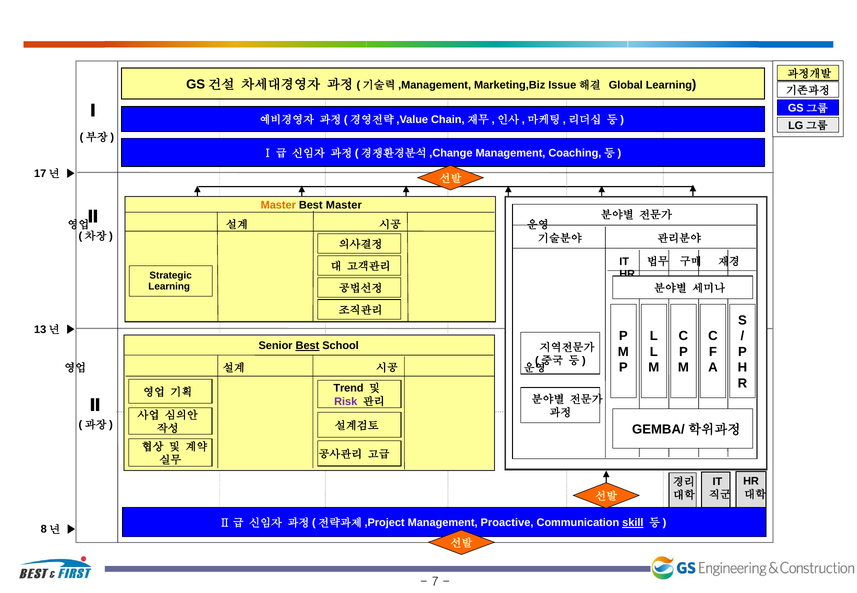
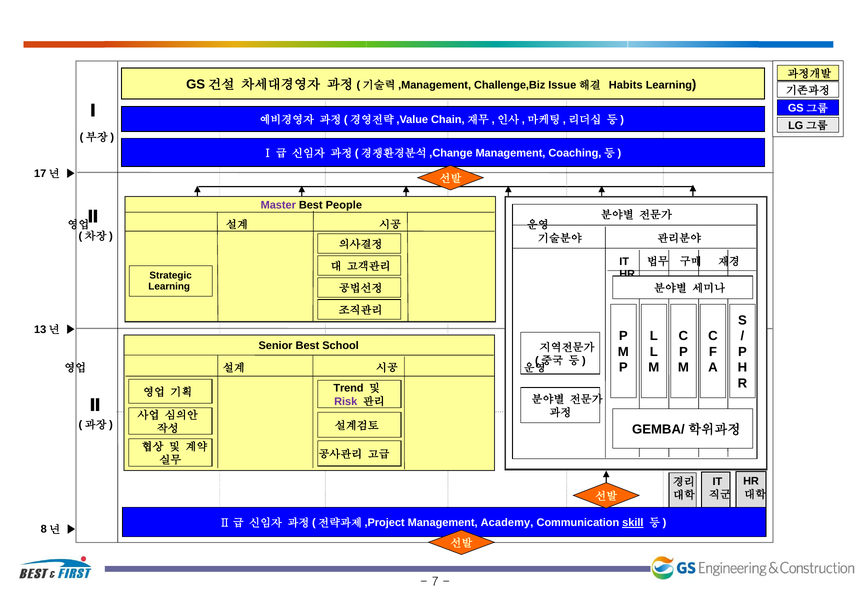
Marketing,Biz: Marketing,Biz -> Challenge,Biz (510, 85)
Global: Global -> Habits (626, 85)
Master colour: orange -> purple (278, 205)
Best Master: Master -> People (344, 205)
Best underline: present -> none (307, 346)
Proactive: Proactive -> Academy (507, 523)
